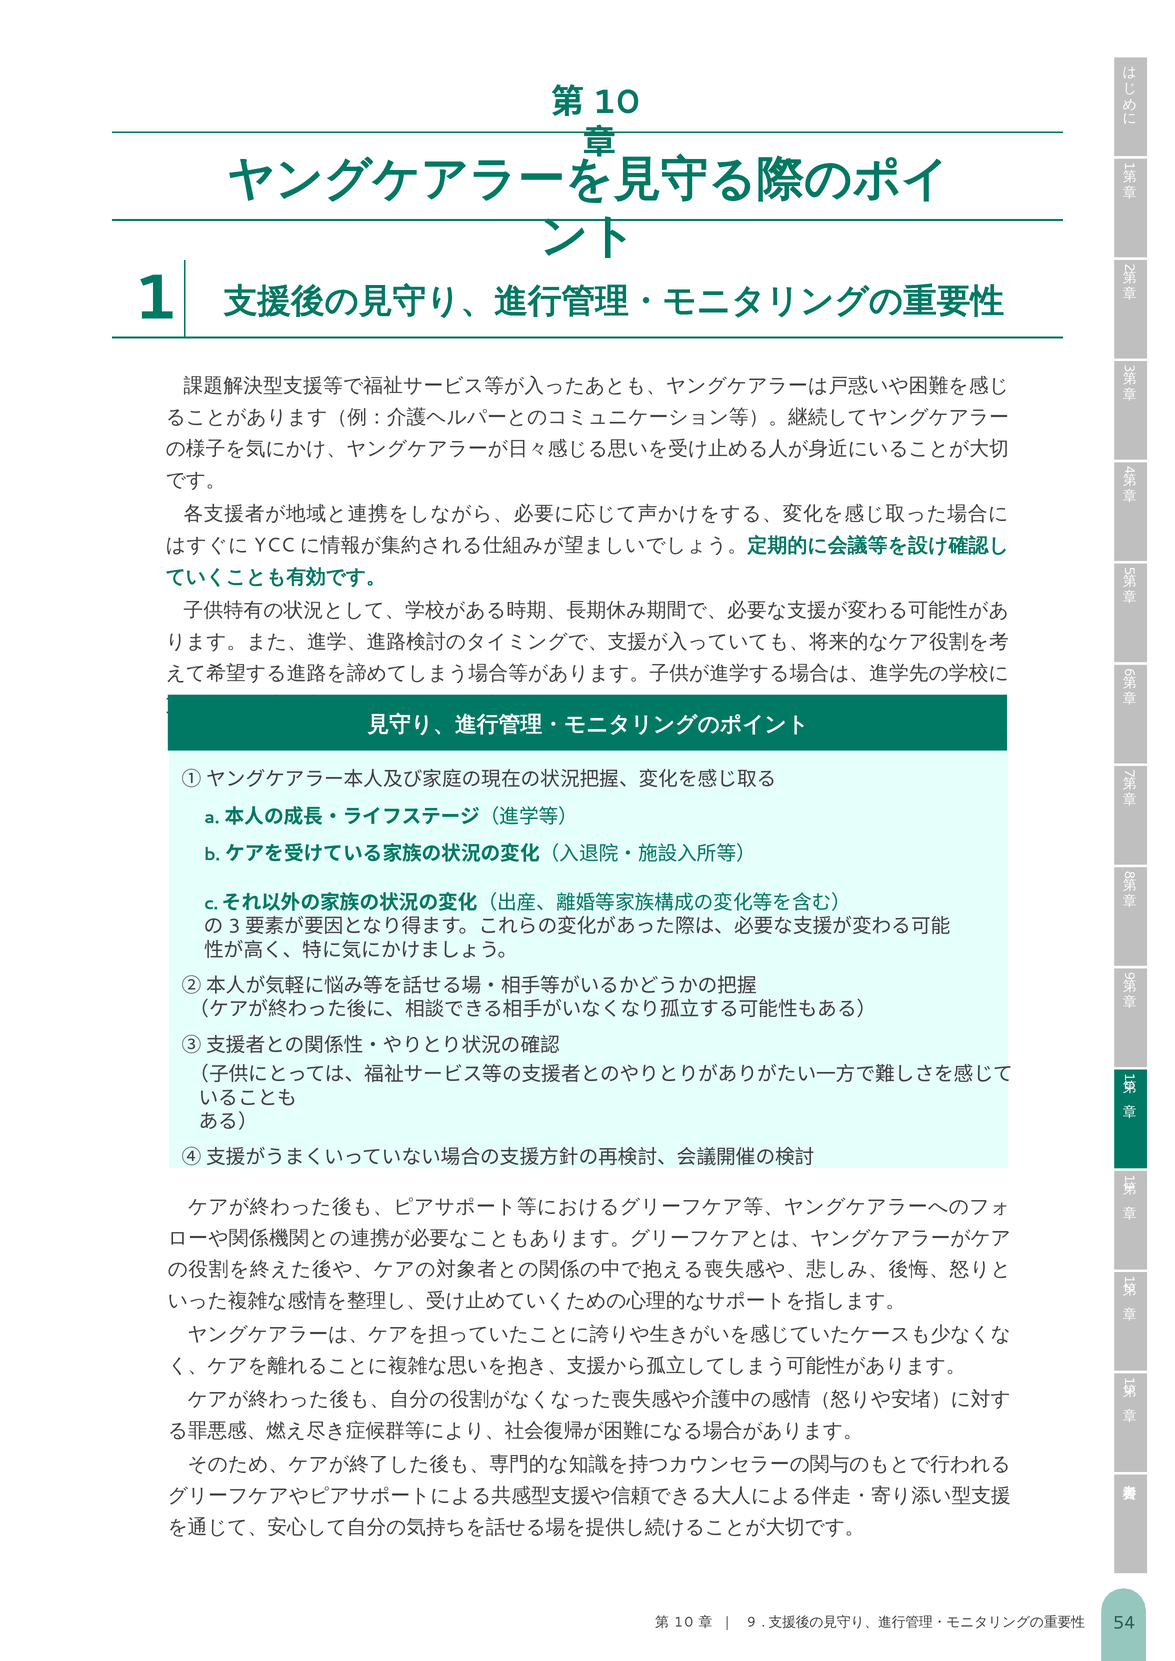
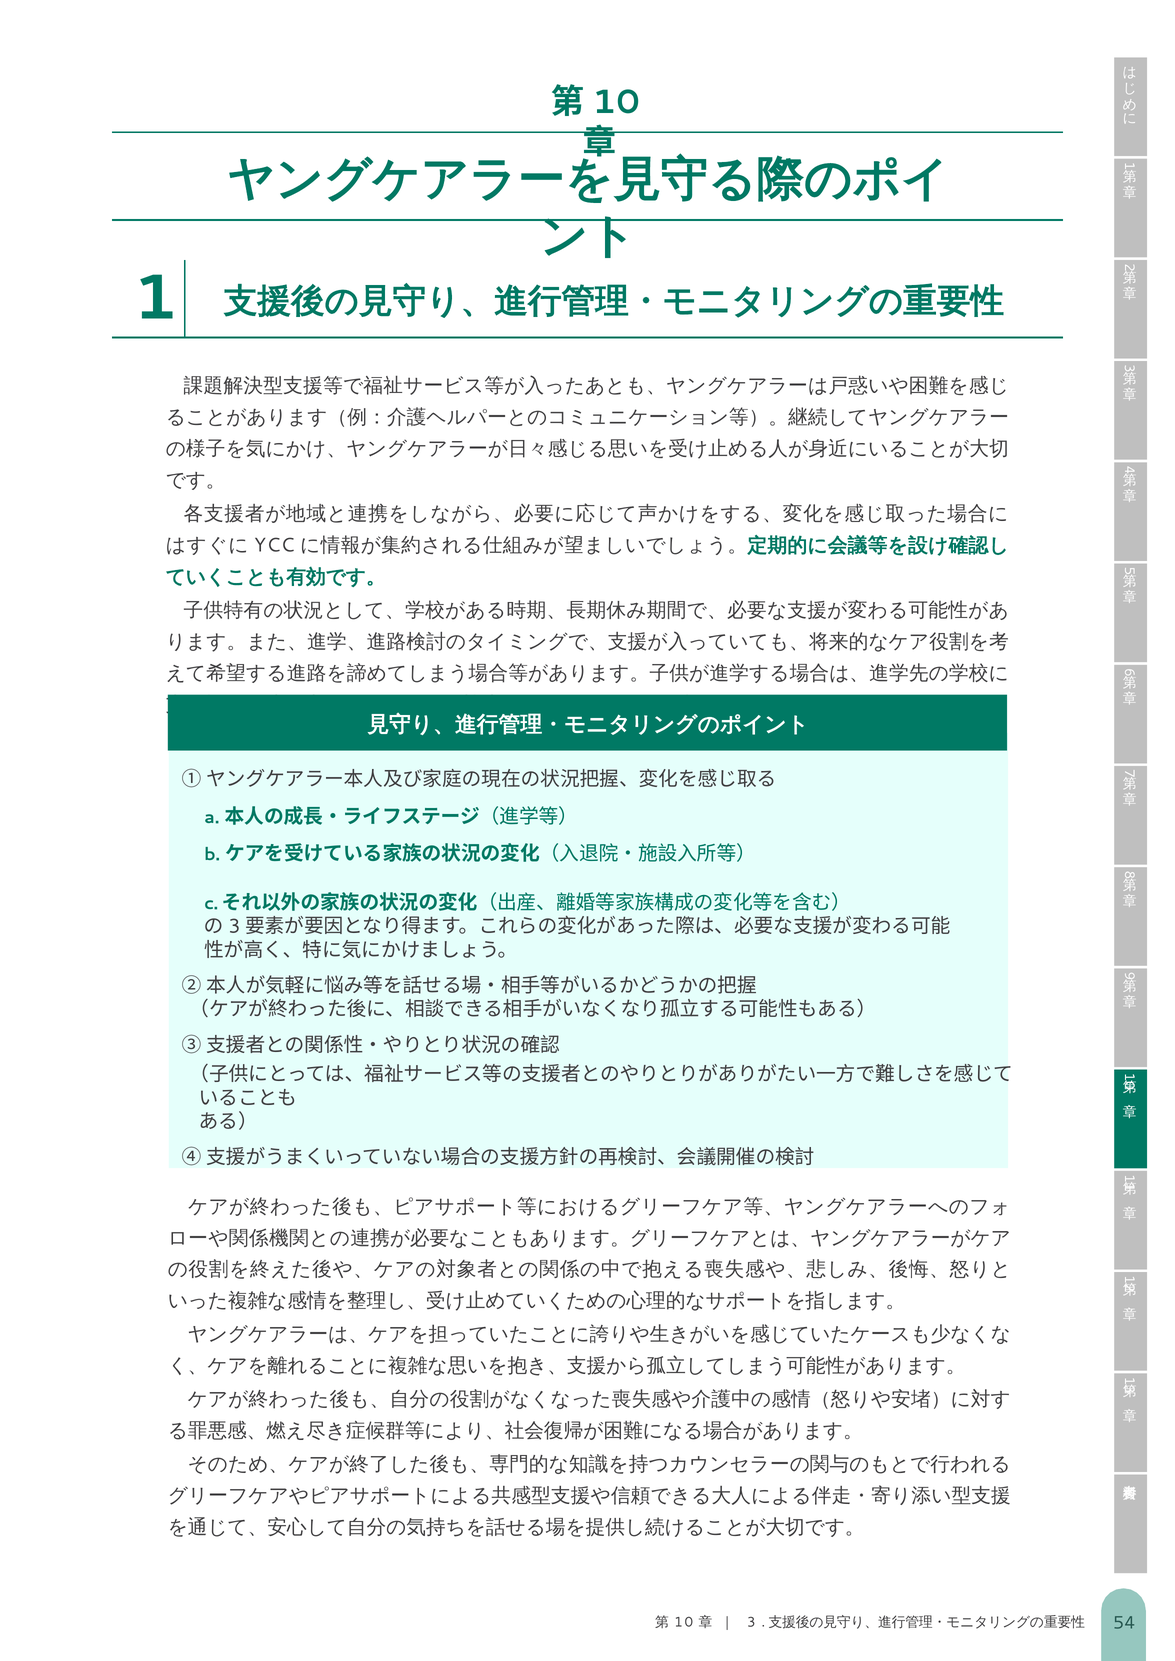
9: 9 -> 3 (751, 1623)
